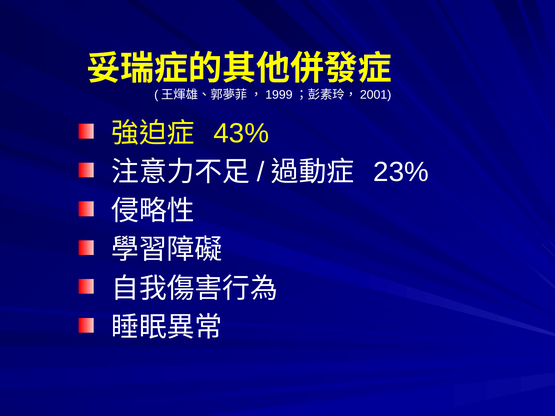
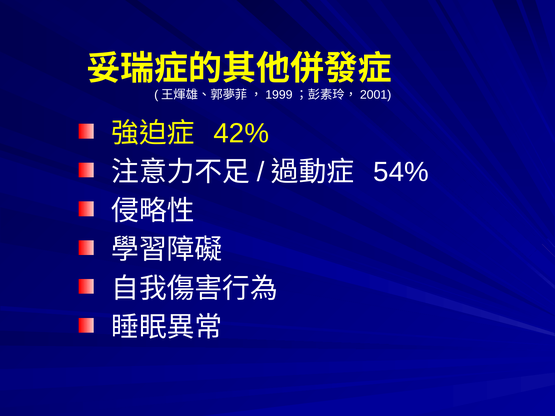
43%: 43% -> 42% (241, 133)
23%: 23% -> 54% (401, 172)
